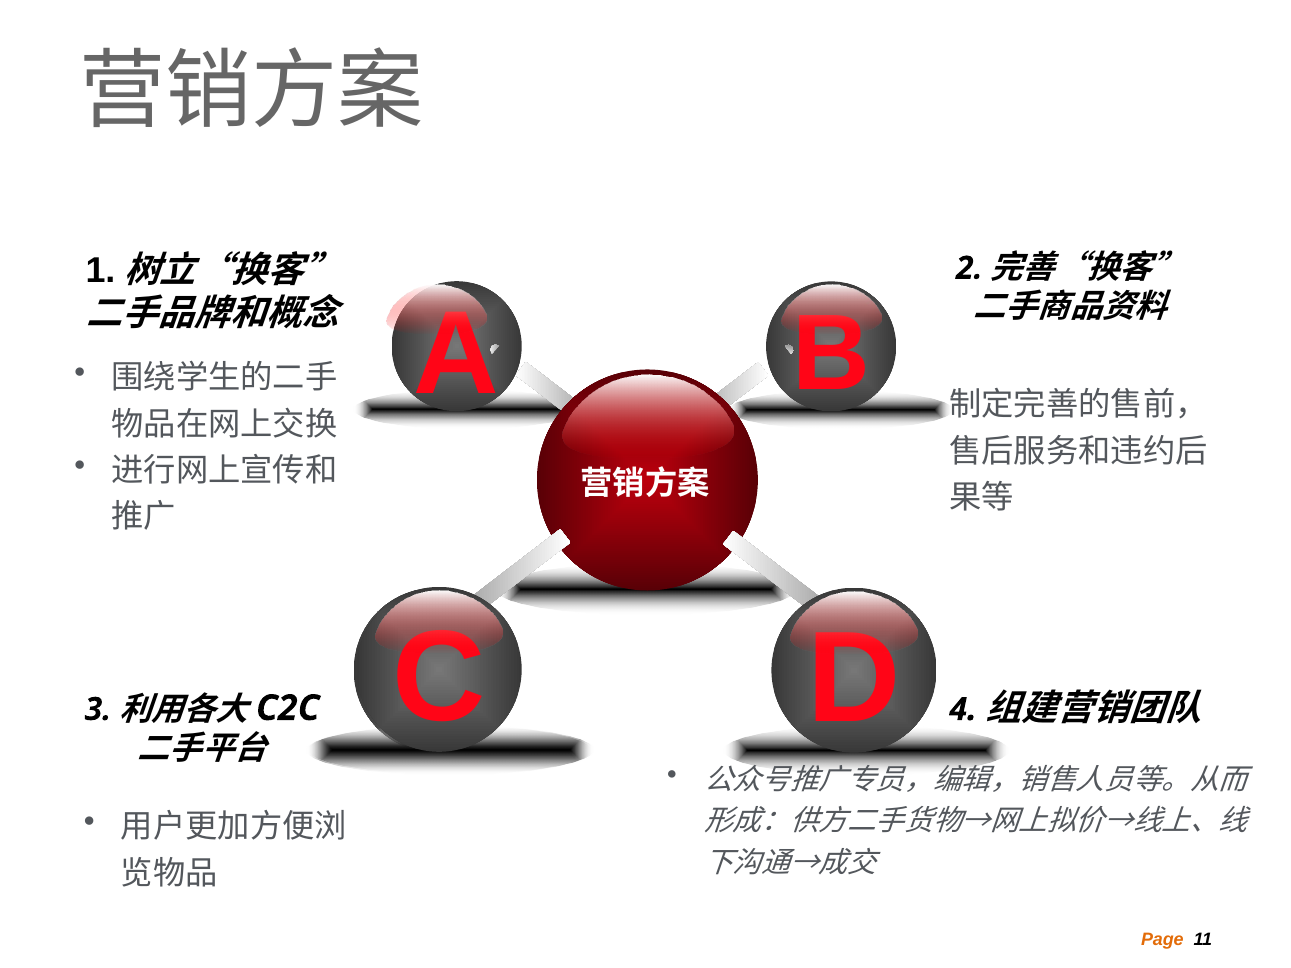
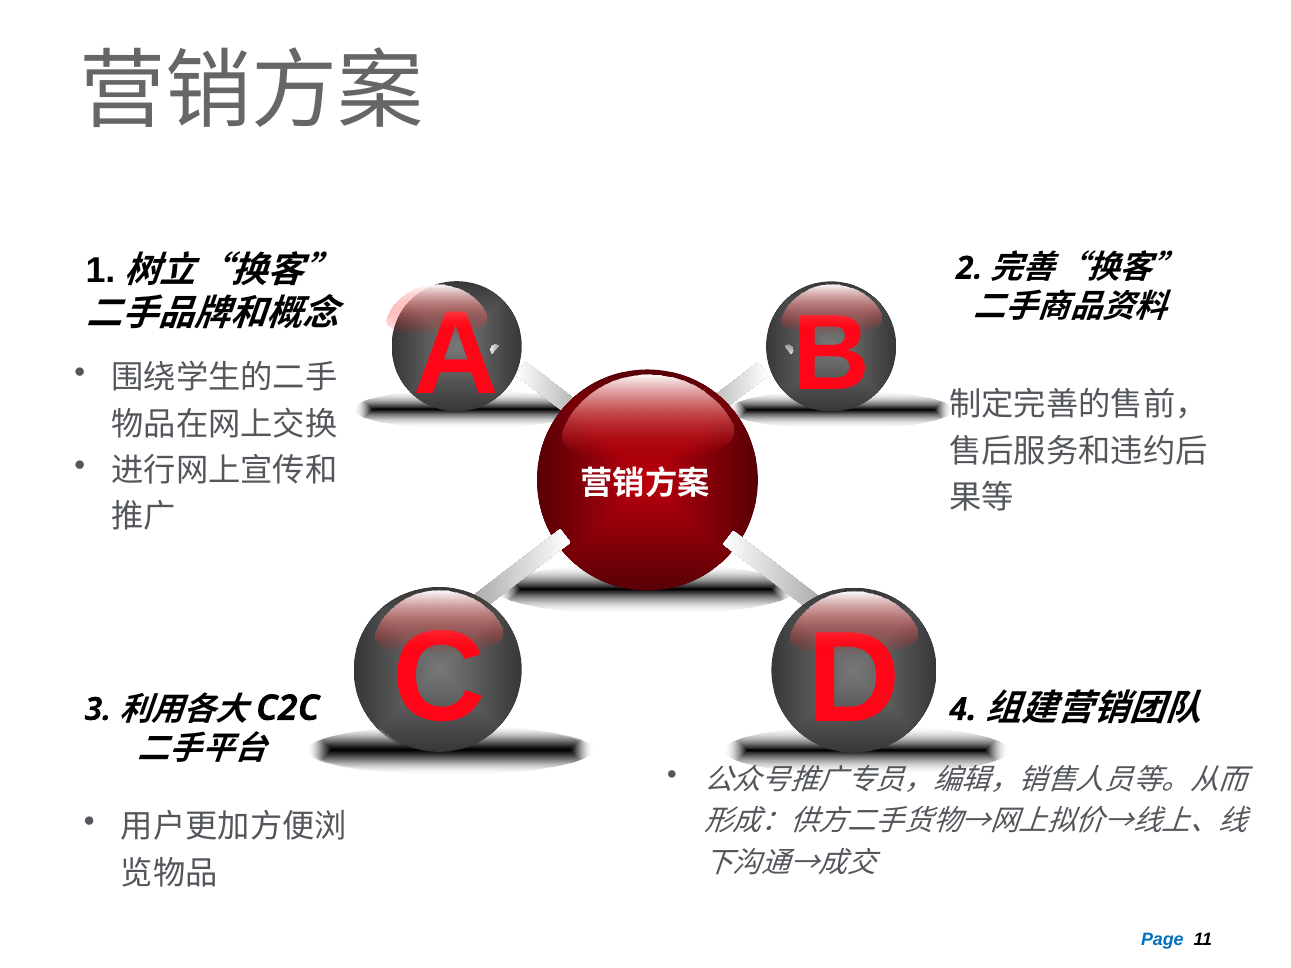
Page colour: orange -> blue (1162, 940)
